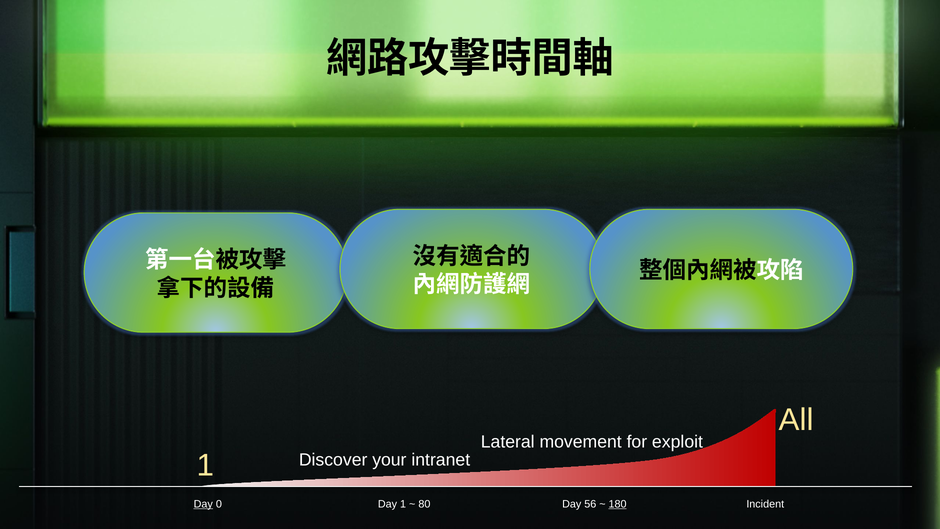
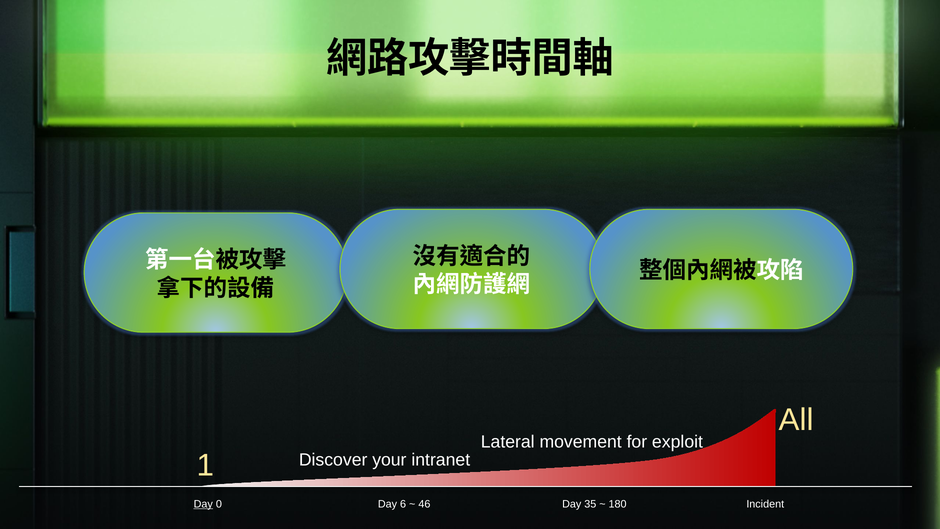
Day 1: 1 -> 6 (403, 504)
80: 80 -> 46 (424, 504)
56: 56 -> 35 (590, 504)
180 underline: present -> none (618, 504)
